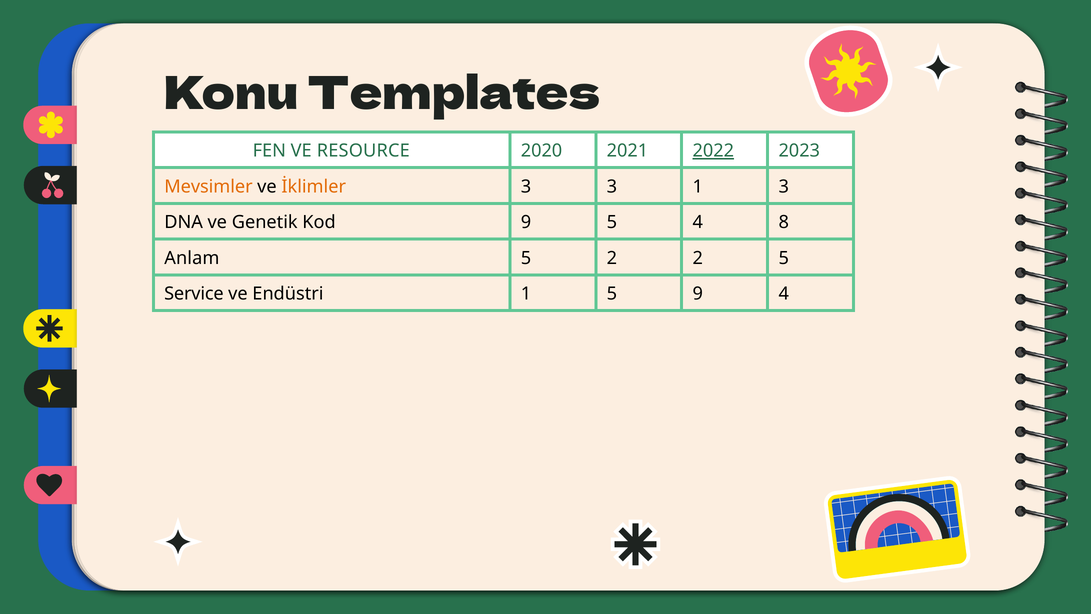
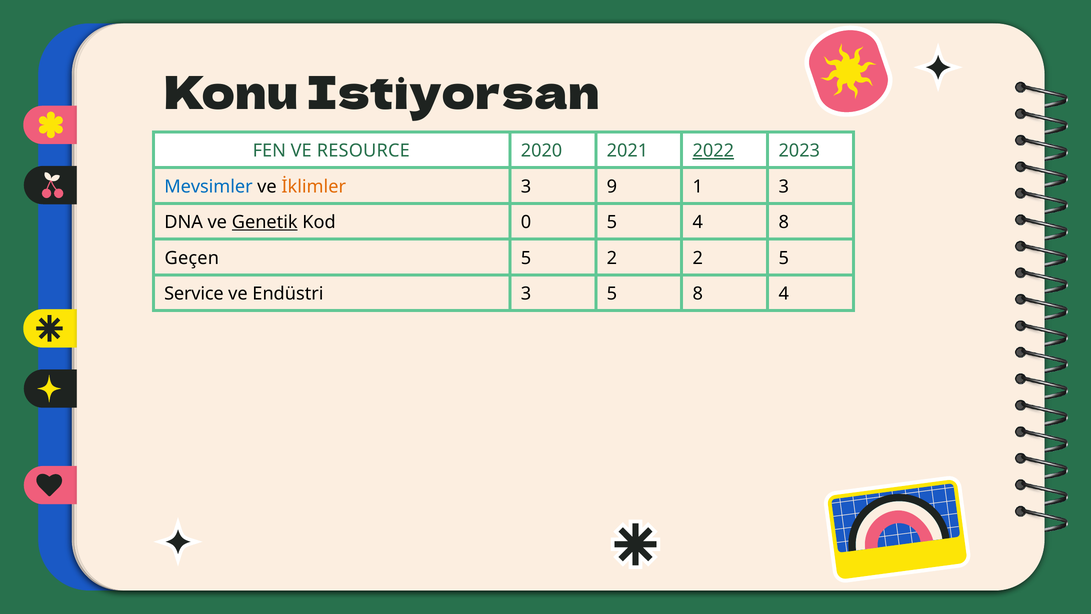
Templates: Templates -> Istiyorsan (454, 94)
Mevsimler colour: orange -> blue (208, 187)
3 3: 3 -> 9 (612, 187)
Genetik underline: none -> present (265, 222)
Kod 9: 9 -> 0 (526, 222)
Anlam: Anlam -> Geçen (192, 258)
Endüstri 1: 1 -> 3 (526, 294)
5 9: 9 -> 8 (698, 294)
